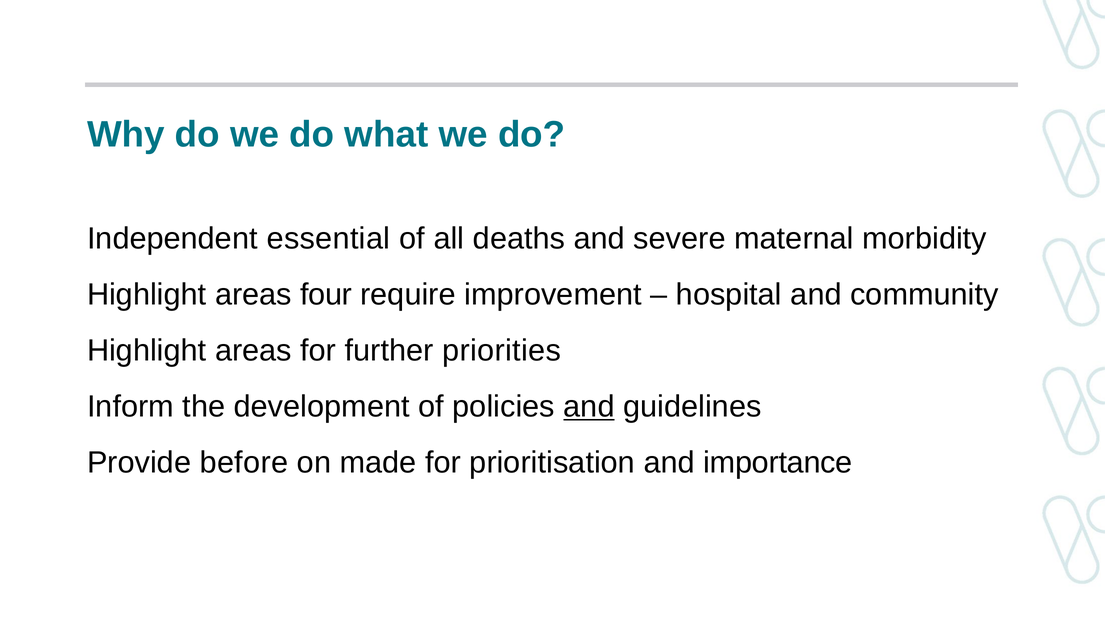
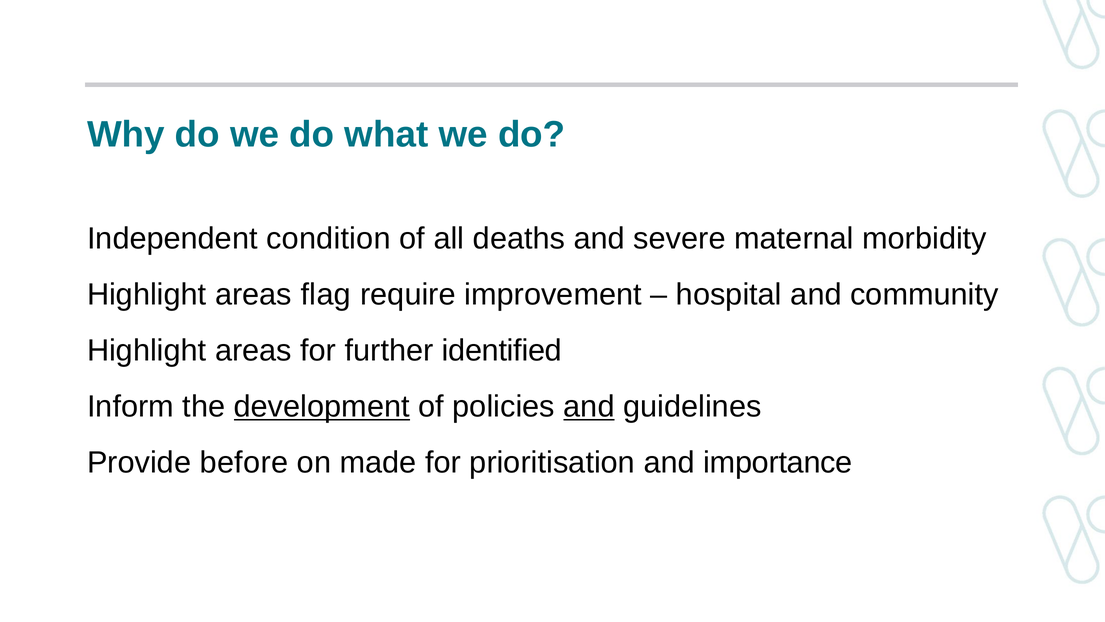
essential: essential -> condition (329, 238)
four: four -> flag (326, 295)
priorities: priorities -> identified (502, 351)
development underline: none -> present (322, 407)
